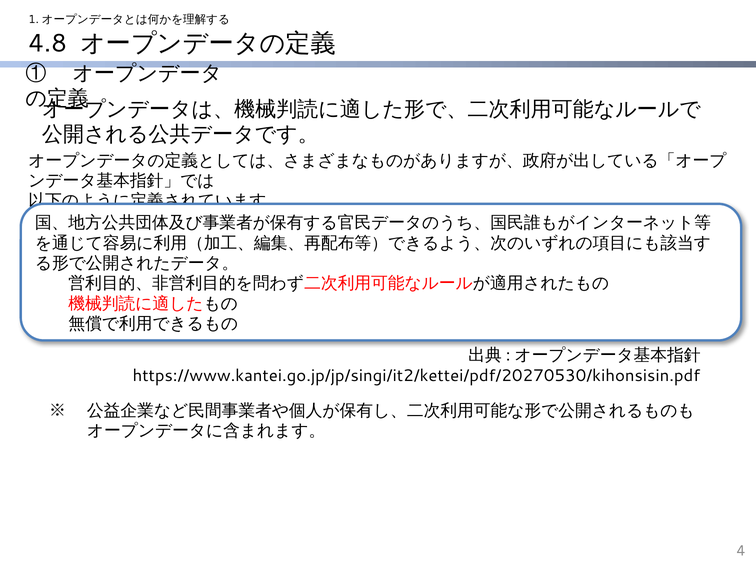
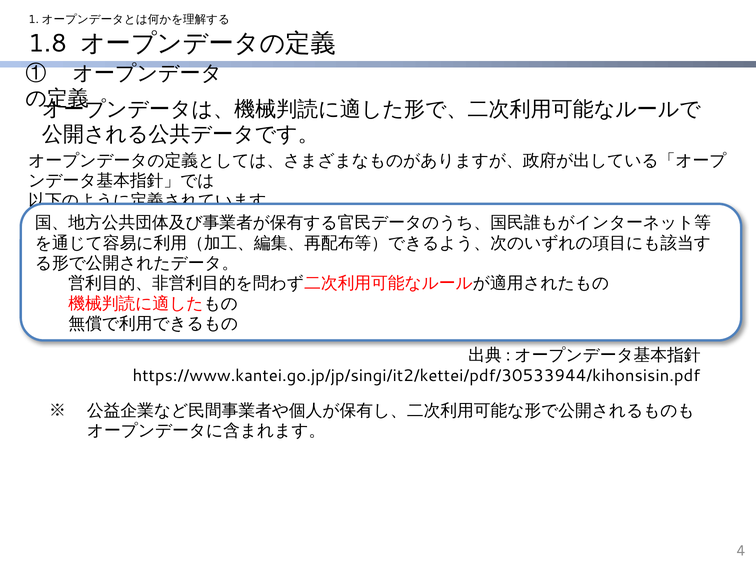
4.8: 4.8 -> 1.8 (48, 43)
https://www.kantei.go.jp/jp/singi/it2/kettei/pdf/20270530/kihonsisin.pdf: https://www.kantei.go.jp/jp/singi/it2/kettei/pdf/20270530/kihonsisin.pdf -> https://www.kantei.go.jp/jp/singi/it2/kettei/pdf/30533944/kihonsisin.pdf (416, 376)
